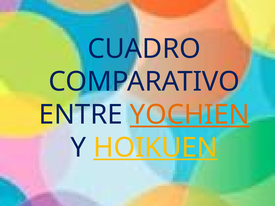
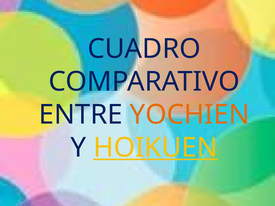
YOCHIEN underline: present -> none (190, 115)
